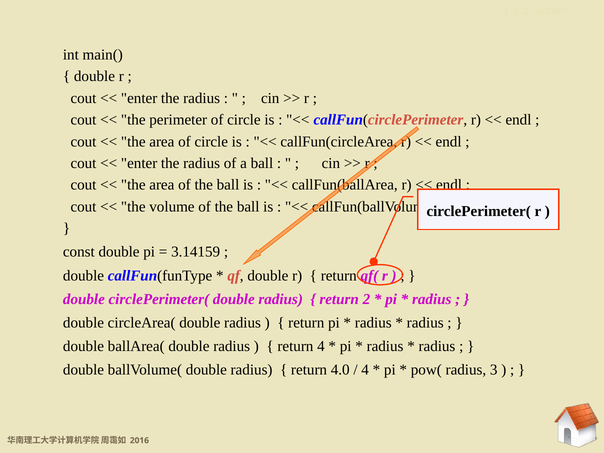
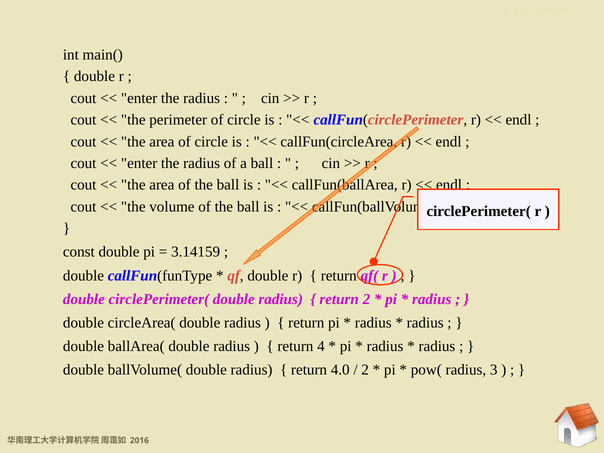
4: 4 -> 2 (365, 370)
